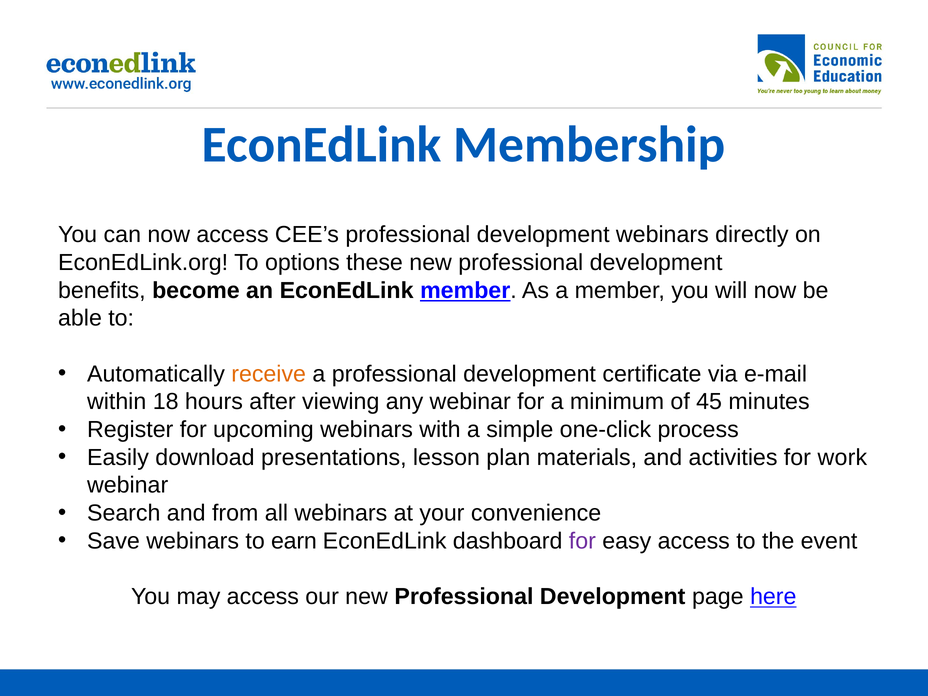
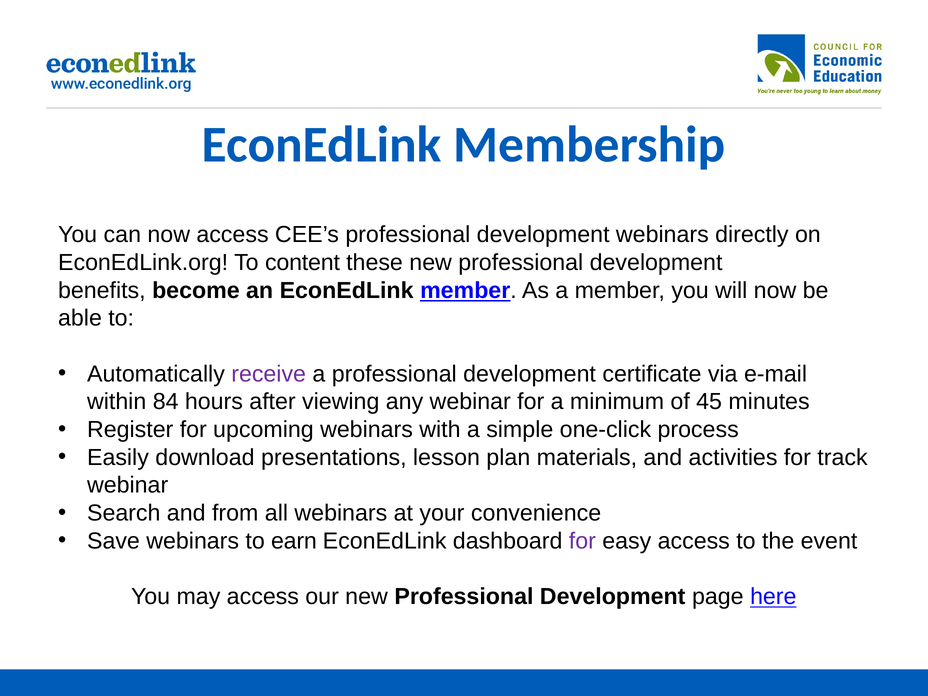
options: options -> content (302, 263)
receive colour: orange -> purple (269, 374)
18: 18 -> 84 (166, 402)
work: work -> track (842, 457)
